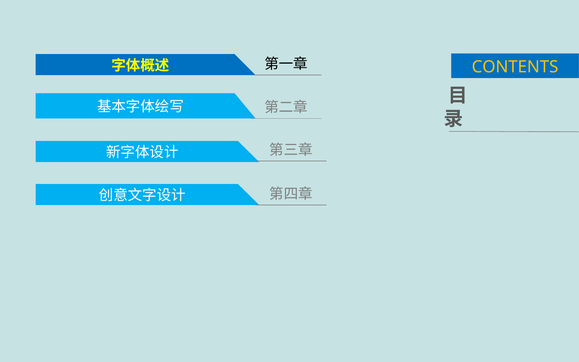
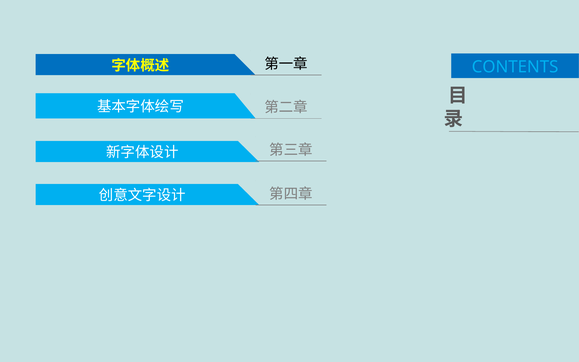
CONTENTS colour: yellow -> light blue (515, 67)
